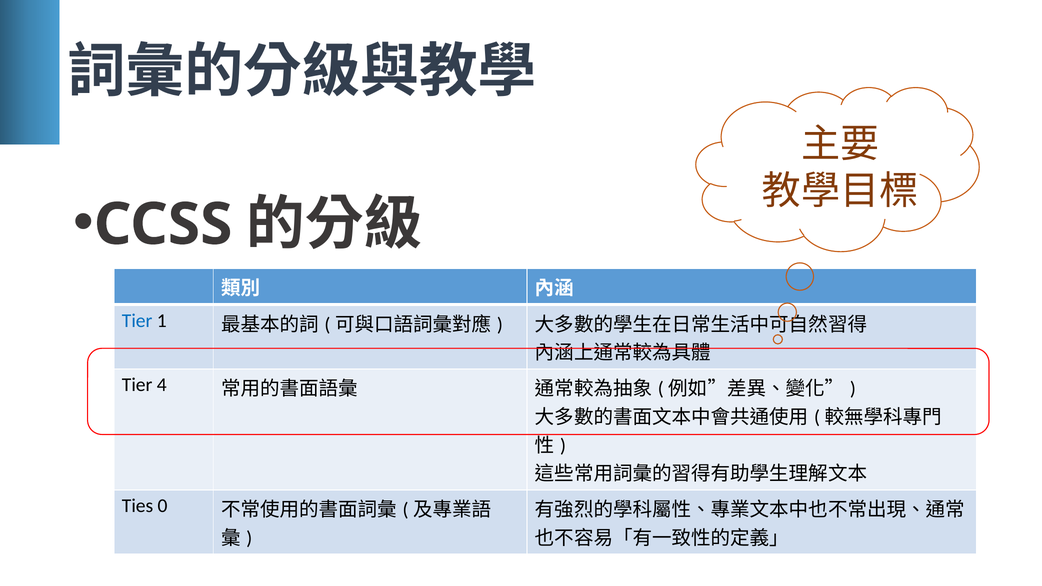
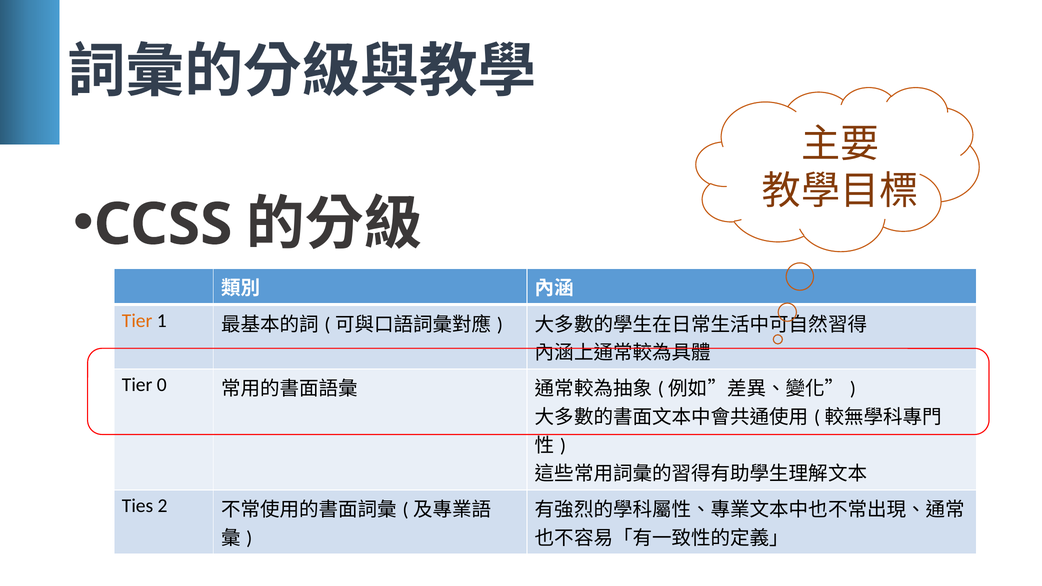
Tier colour: blue -> orange (137, 321)
4: 4 -> 0 (162, 385)
0: 0 -> 2 (162, 506)
